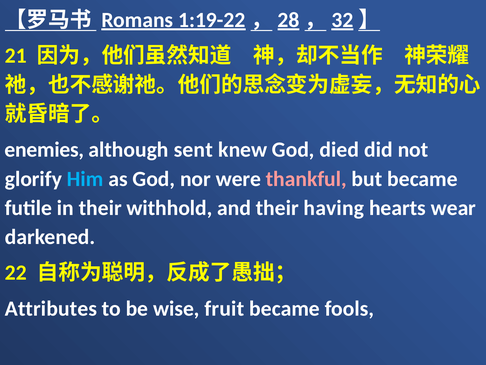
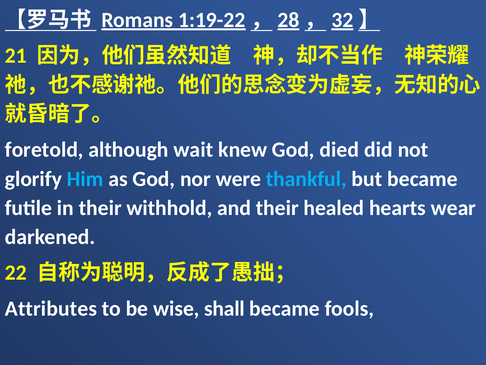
enemies: enemies -> foretold (44, 150)
sent: sent -> wait (193, 150)
thankful colour: pink -> light blue (306, 179)
having: having -> healed (334, 208)
fruit: fruit -> shall (225, 308)
